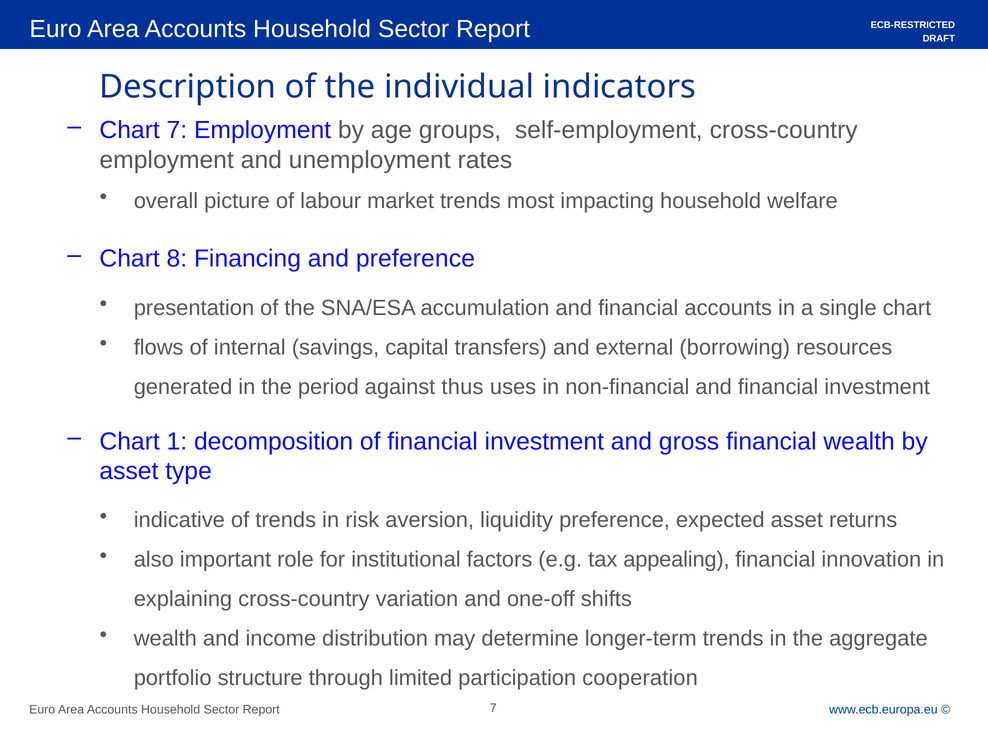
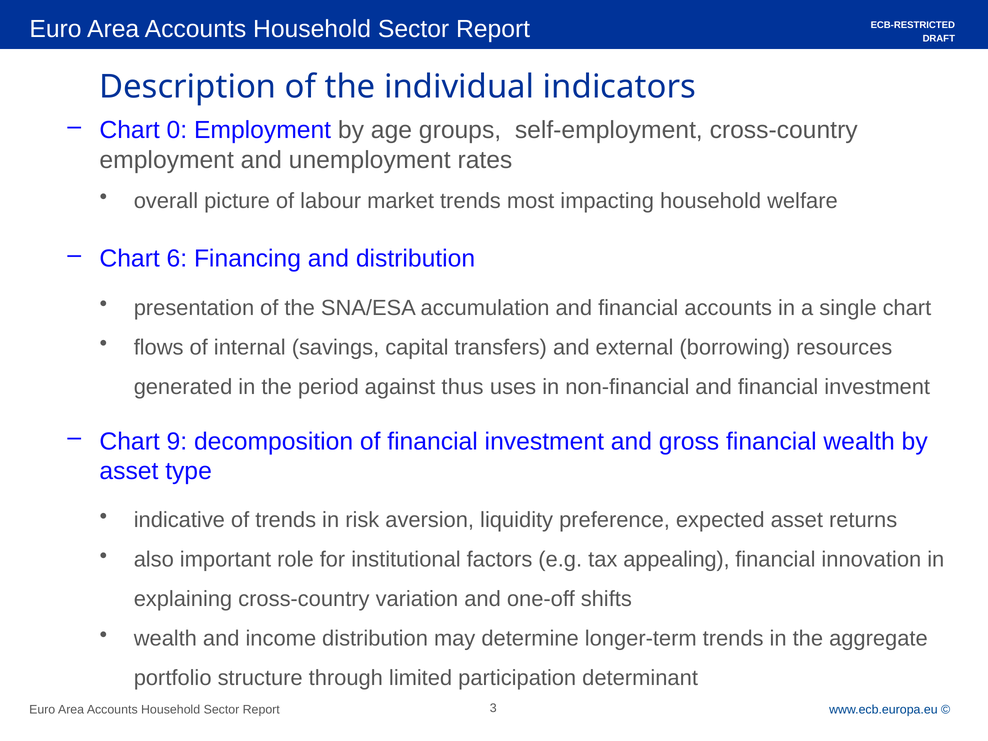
Chart 7: 7 -> 0 (177, 130)
8: 8 -> 6 (177, 259)
and preference: preference -> distribution (416, 259)
1: 1 -> 9 (177, 441)
cooperation: cooperation -> determinant (640, 678)
Report 7: 7 -> 3 (493, 708)
